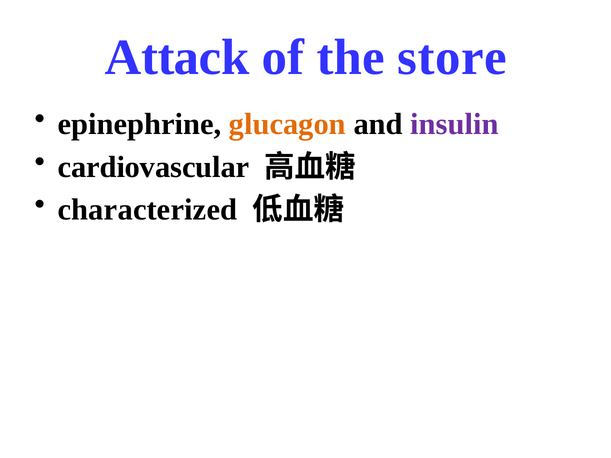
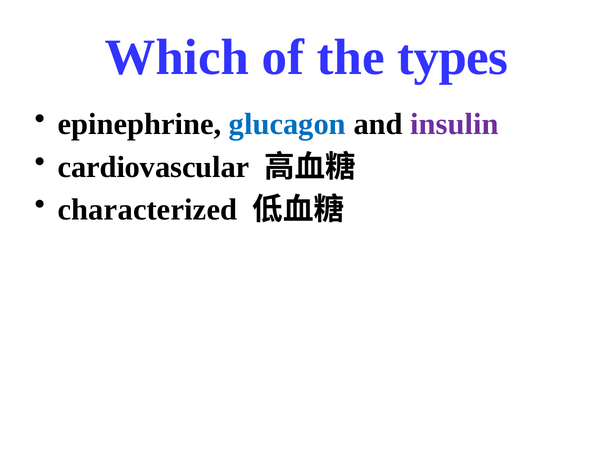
Attack: Attack -> Which (177, 57)
store: store -> types (453, 57)
glucagon colour: orange -> blue (287, 124)
